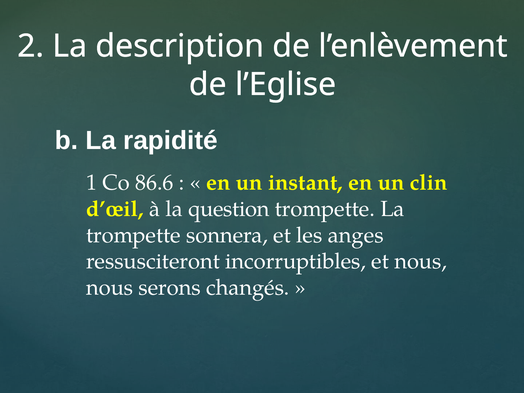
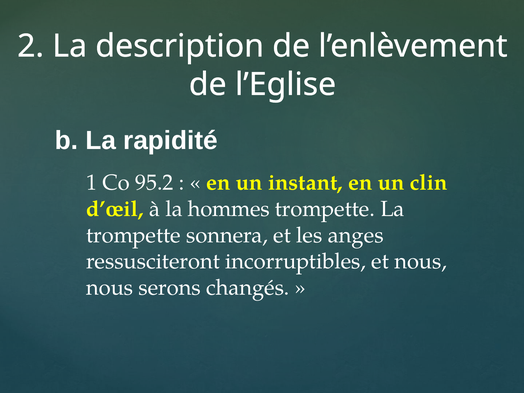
86.6: 86.6 -> 95.2 (154, 183)
question: question -> hommes (229, 209)
